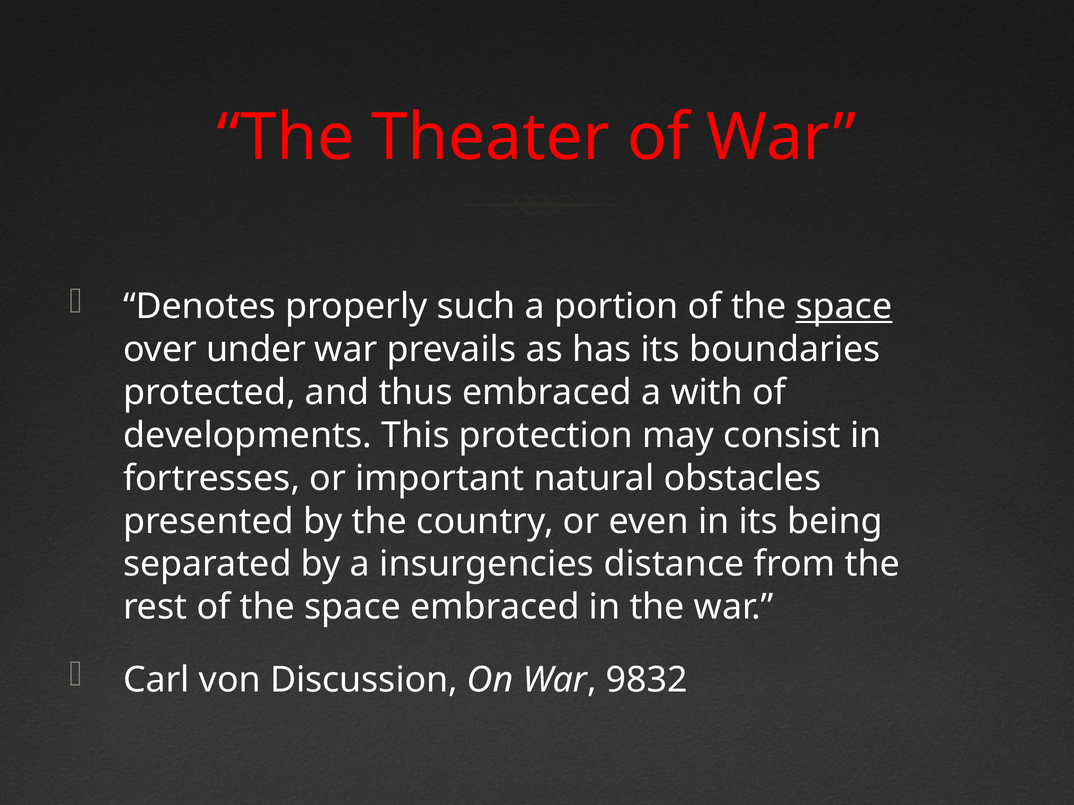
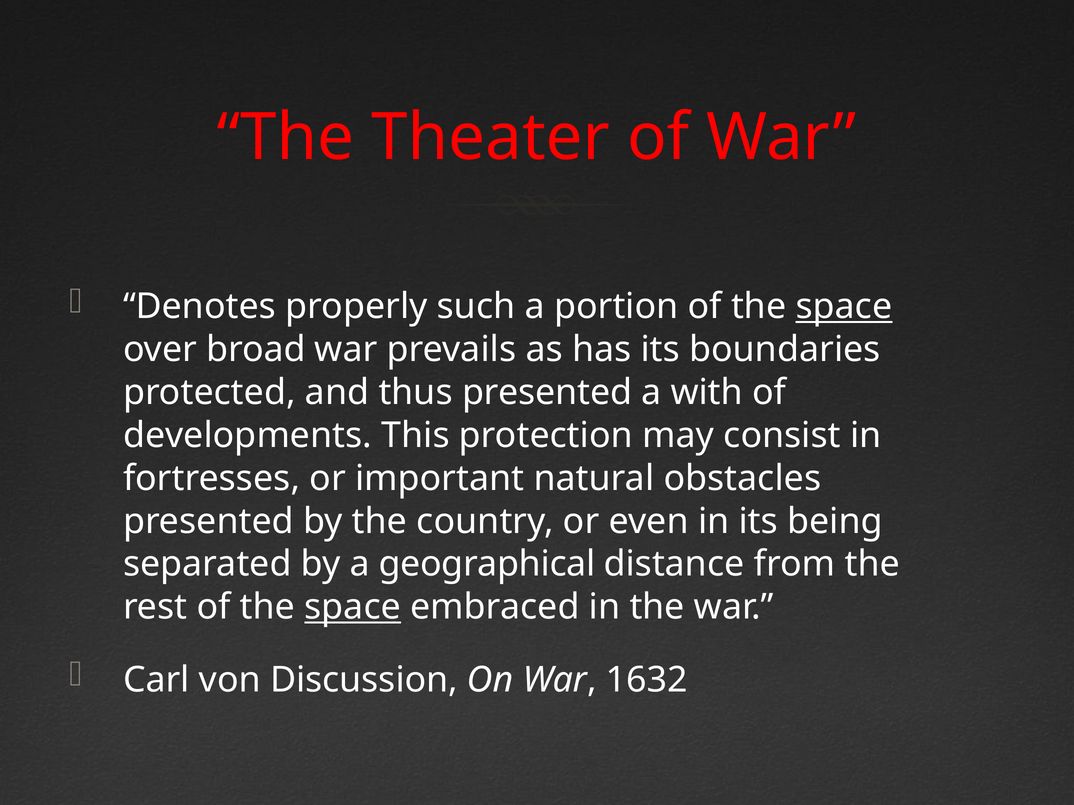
under: under -> broad (256, 350)
thus embraced: embraced -> presented (547, 393)
insurgencies: insurgencies -> geographical (487, 565)
space underline: none -> present (353, 607)
9832: 9832 -> 1632 (647, 680)
